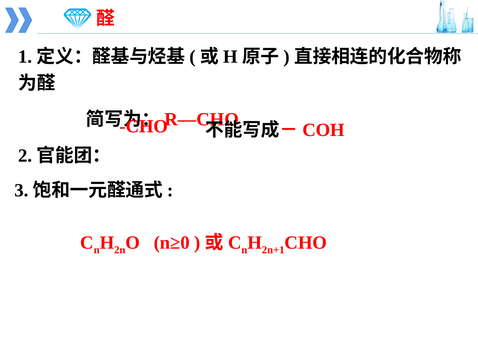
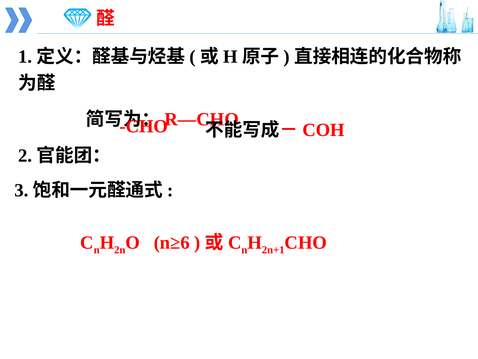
n≥0: n≥0 -> n≥6 (172, 242)
